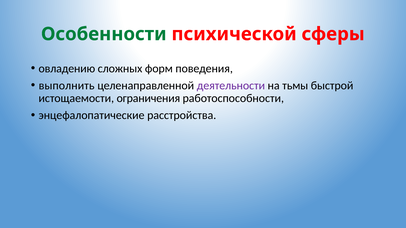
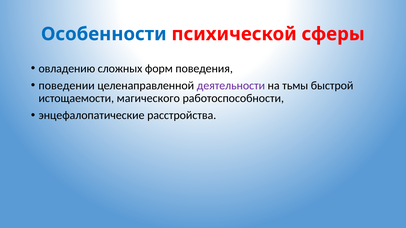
Особенности colour: green -> blue (104, 34)
выполнить: выполнить -> поведении (67, 86)
ограничения: ограничения -> магического (148, 98)
